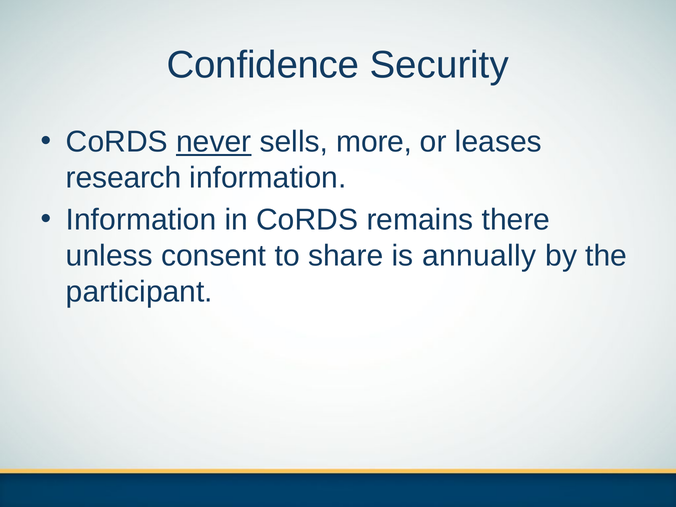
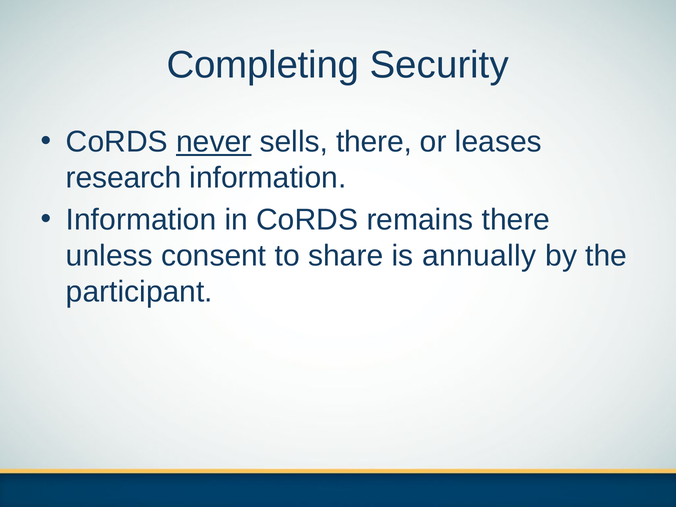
Confidence: Confidence -> Completing (263, 65)
sells more: more -> there (374, 142)
